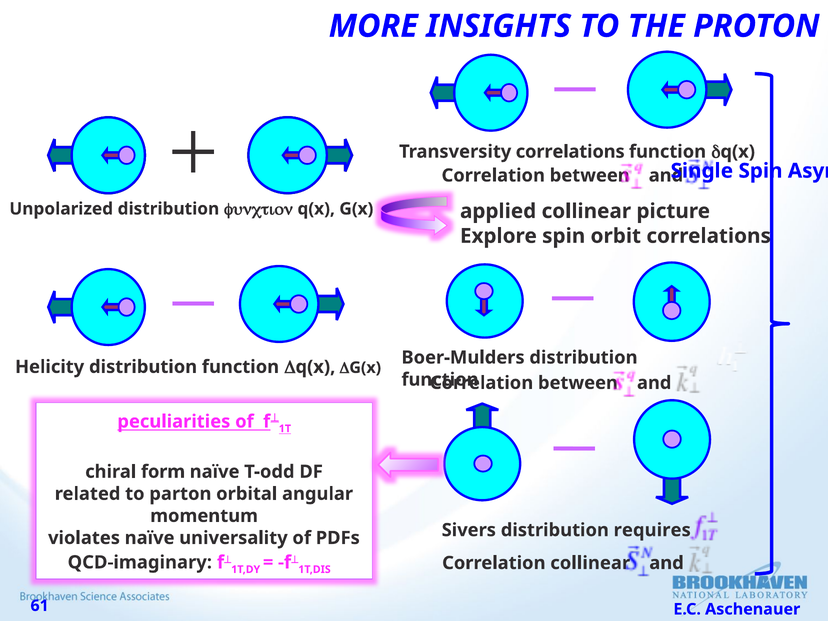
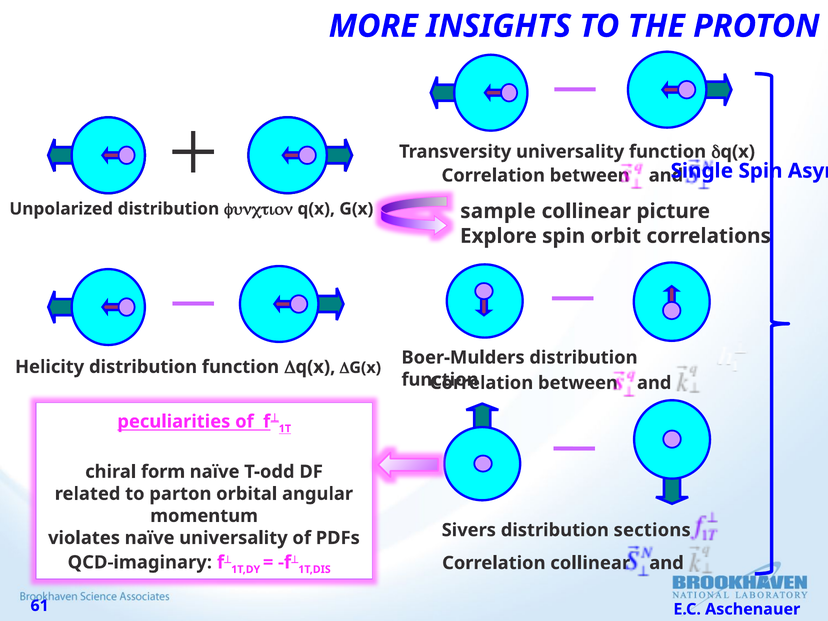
Transversity correlations: correlations -> universality (570, 152)
applied: applied -> sample (498, 211)
requires: requires -> sections (652, 530)
